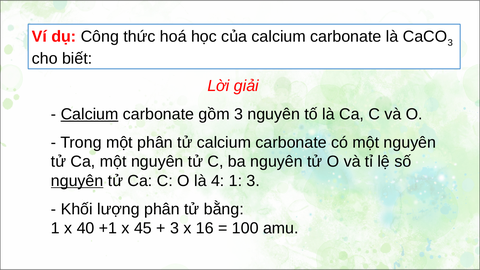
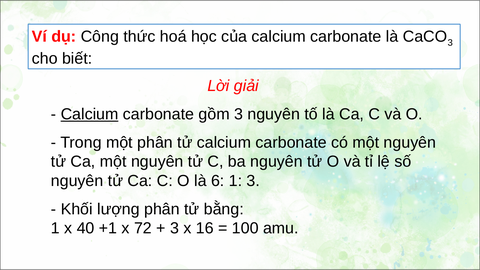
nguyên underline: present -> none (77, 181)
4: 4 -> 6 (218, 181)
45: 45 -> 72 (143, 228)
